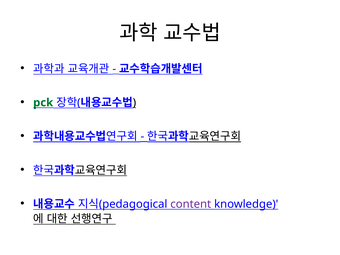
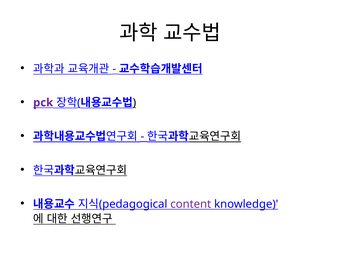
pck colour: green -> purple (43, 103)
